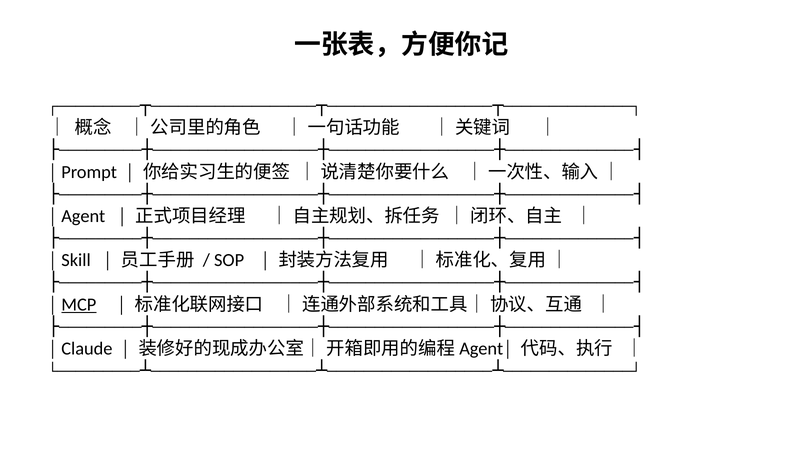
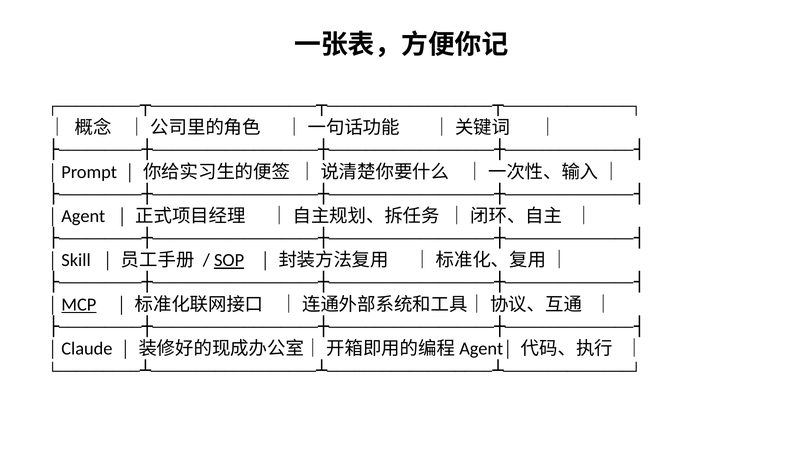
SOP underline: none -> present (229, 260)
